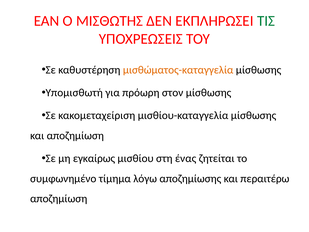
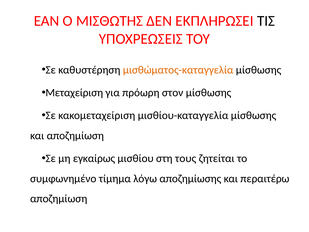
ΤΙΣ colour: green -> black (266, 21)
Υπομισθωτή: Υπομισθωτή -> Μεταχείριση (74, 93)
ένας: ένας -> τους (186, 158)
